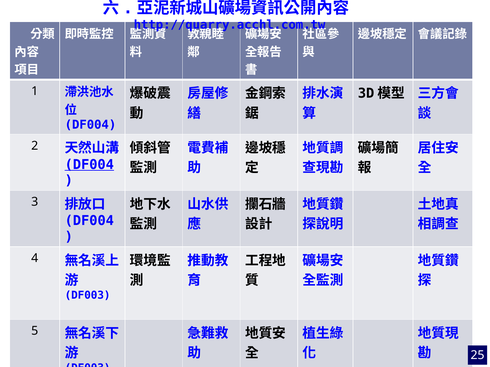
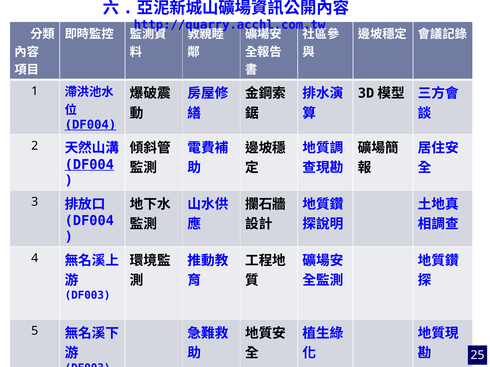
DF004 underline: none -> present (90, 125)
